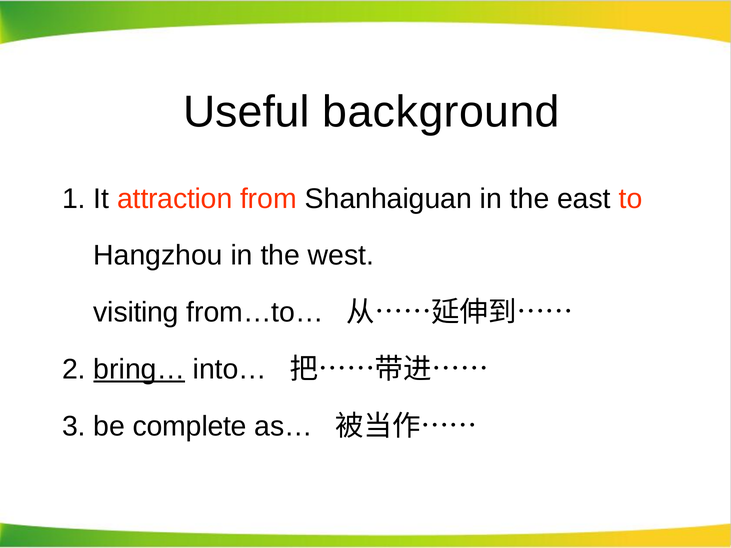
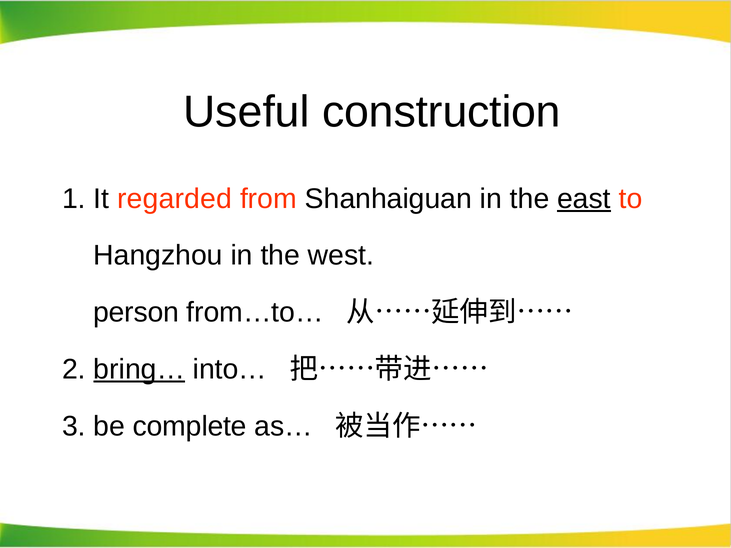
background: background -> construction (441, 112)
attraction: attraction -> regarded (175, 199)
east underline: none -> present (584, 199)
visiting: visiting -> person (136, 313)
